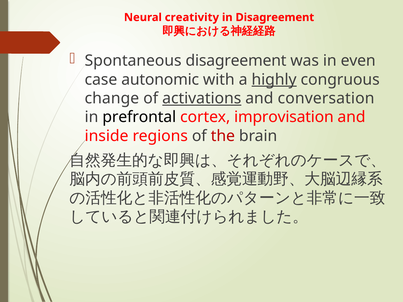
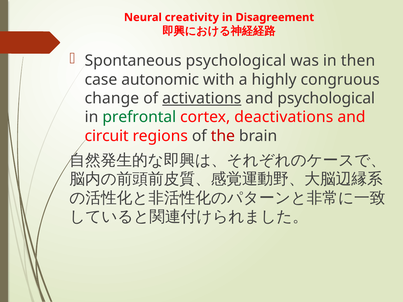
Spontaneous disagreement: disagreement -> psychological (236, 61)
even: even -> then (358, 61)
highly underline: present -> none (274, 80)
and conversation: conversation -> psychological (326, 98)
prefrontal colour: black -> green (139, 117)
improvisation: improvisation -> deactivations (284, 117)
inside: inside -> circuit (107, 136)
